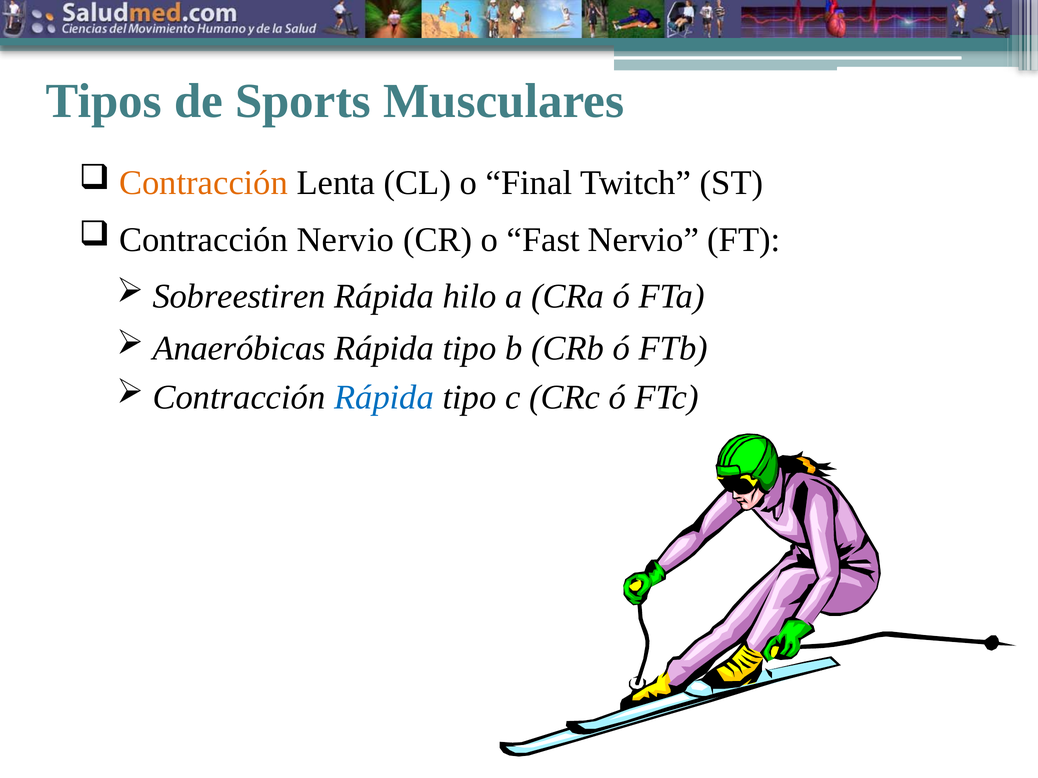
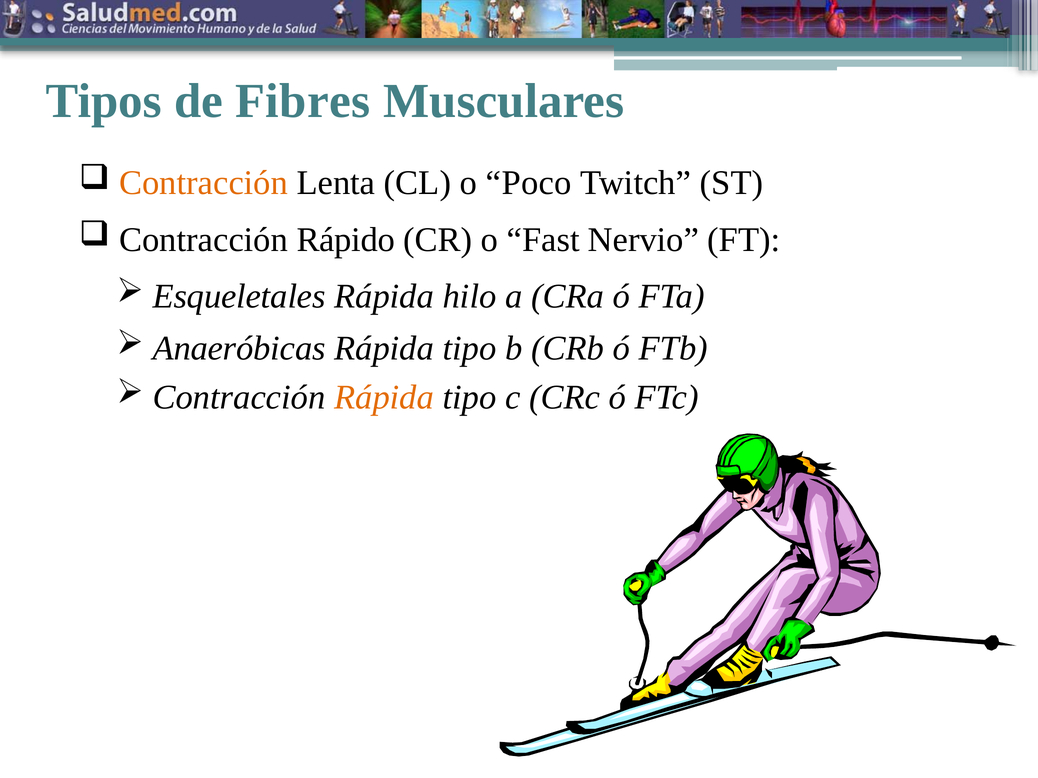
Sports: Sports -> Fibres (303, 101)
Final: Final -> Poco (529, 183)
Contracción Nervio: Nervio -> Rápido (346, 240)
Sobreestiren: Sobreestiren -> Esqueletales (239, 297)
Rápida colour: blue -> orange (384, 398)
